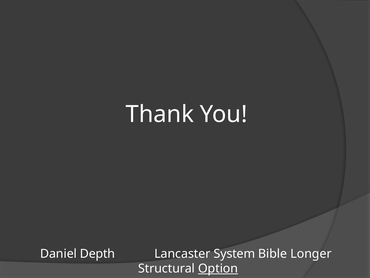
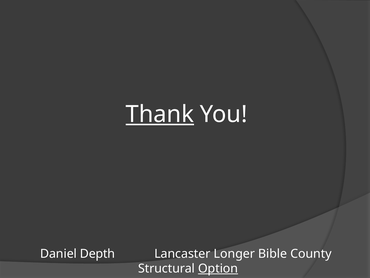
Thank underline: none -> present (160, 114)
System: System -> Longer (234, 253)
Longer: Longer -> County (311, 253)
